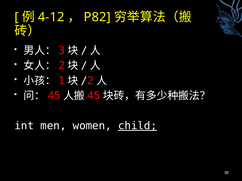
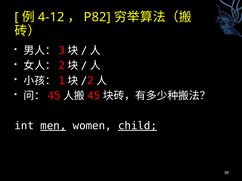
men underline: none -> present (53, 126)
